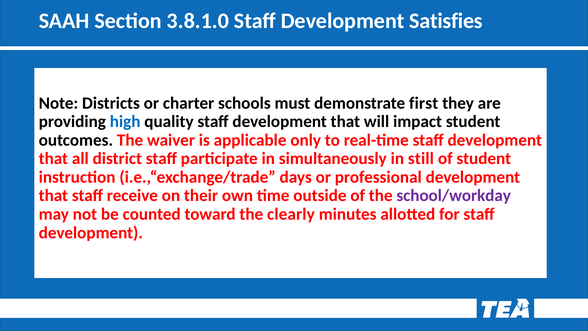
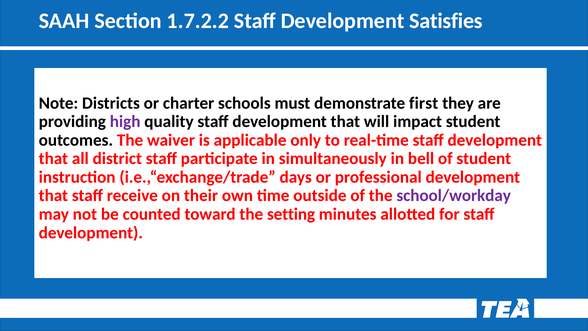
3.8.1.0: 3.8.1.0 -> 1.7.2.2 (198, 21)
high colour: blue -> purple (125, 122)
still: still -> bell (421, 159)
clearly: clearly -> setting (291, 214)
